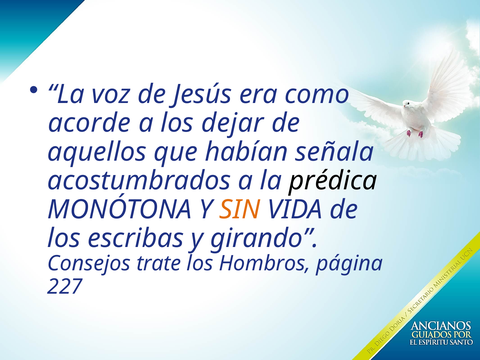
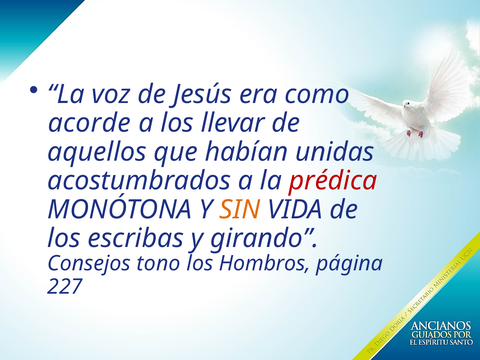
dejar: dejar -> llevar (233, 123)
señala: señala -> unidas (335, 152)
prédica colour: black -> red (333, 181)
trate: trate -> tono (159, 264)
